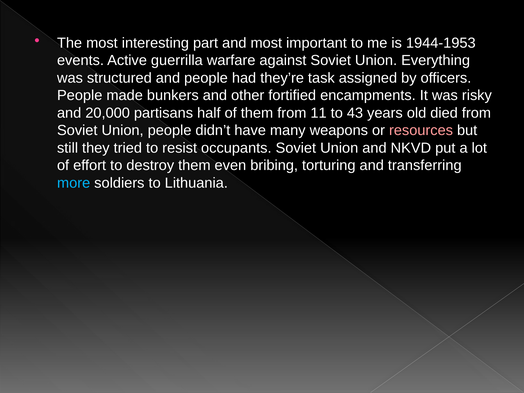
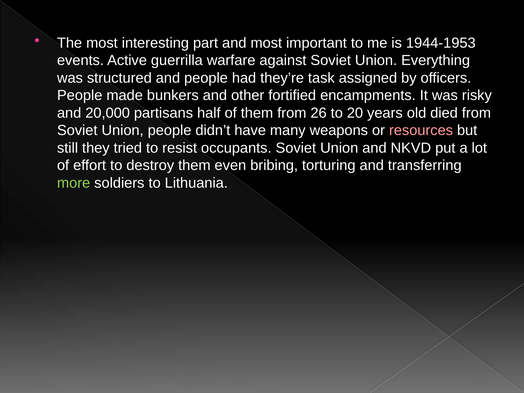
11: 11 -> 26 (319, 113)
43: 43 -> 20 (355, 113)
more colour: light blue -> light green (74, 183)
